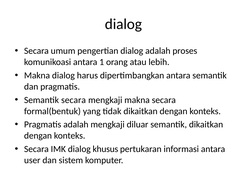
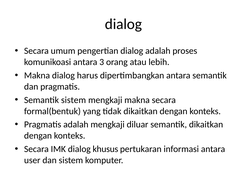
1: 1 -> 3 (102, 62)
Semantik secara: secara -> sistem (74, 100)
